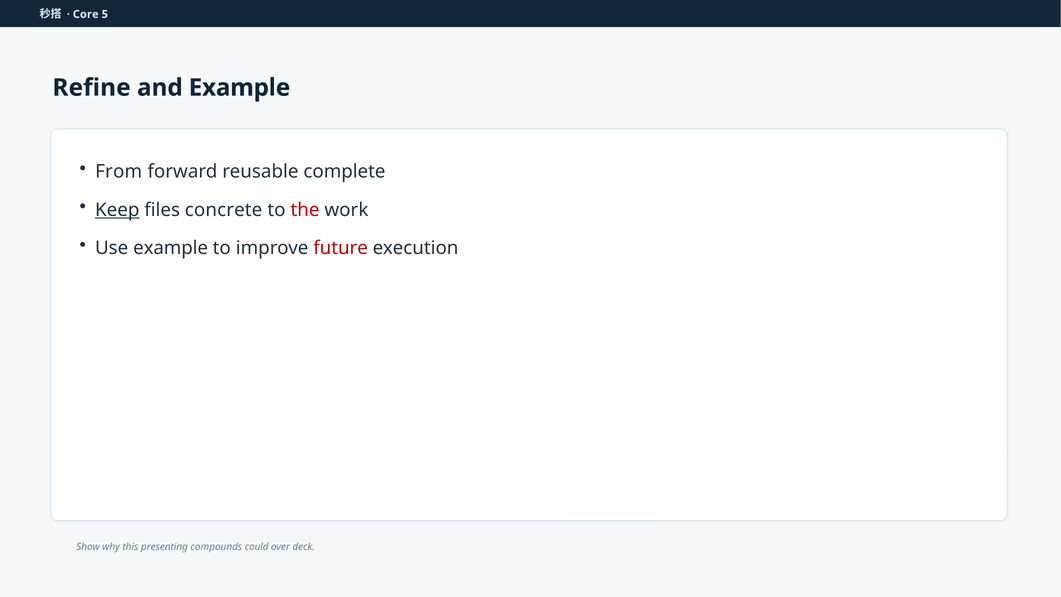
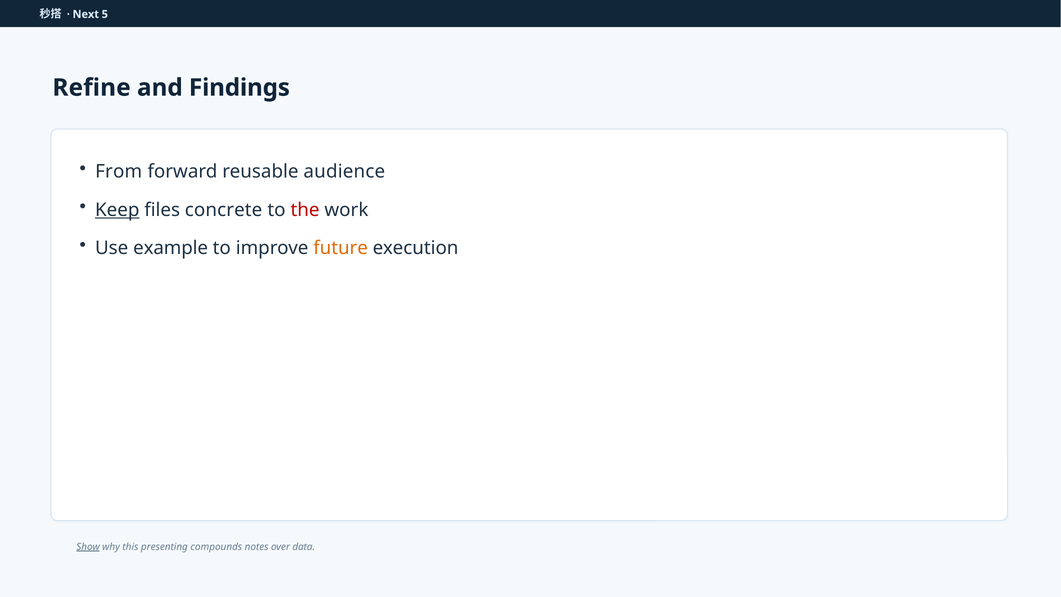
Core: Core -> Next (86, 14)
and Example: Example -> Findings (239, 88)
complete: complete -> audience (344, 172)
future colour: red -> orange (341, 248)
Show underline: none -> present (88, 547)
could: could -> notes (257, 547)
deck: deck -> data (304, 547)
